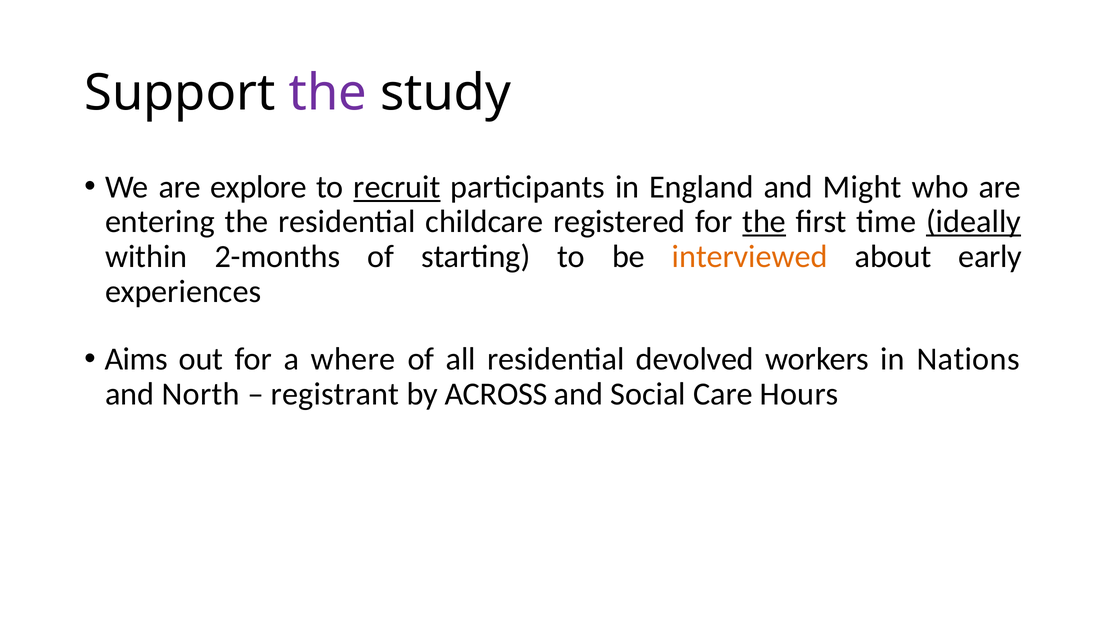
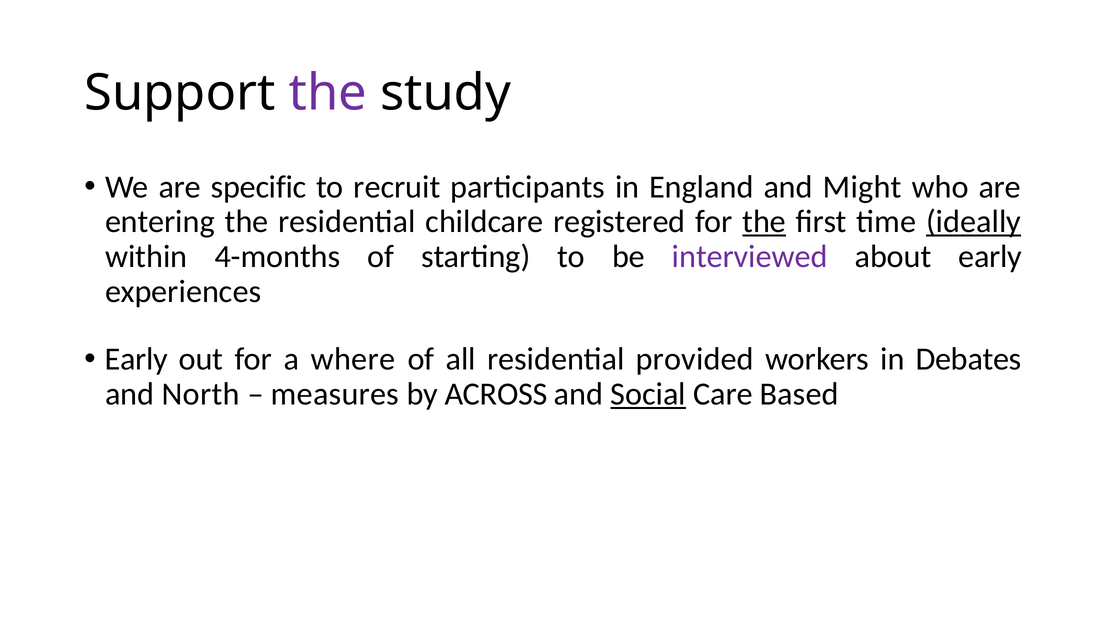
explore: explore -> specific (259, 187)
recruit underline: present -> none (397, 187)
2-months: 2-months -> 4-months (277, 257)
interviewed colour: orange -> purple (750, 257)
Aims: Aims -> Early (136, 359)
devolved: devolved -> provided (695, 359)
Nations: Nations -> Debates (969, 359)
registrant: registrant -> measures (335, 394)
Social underline: none -> present (648, 394)
Hours: Hours -> Based (799, 394)
